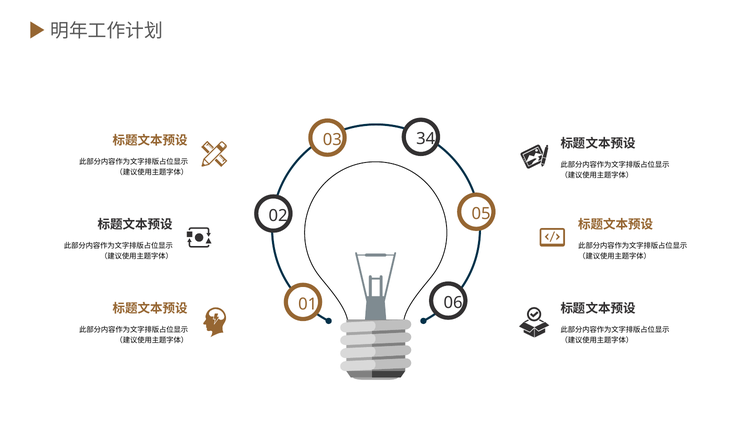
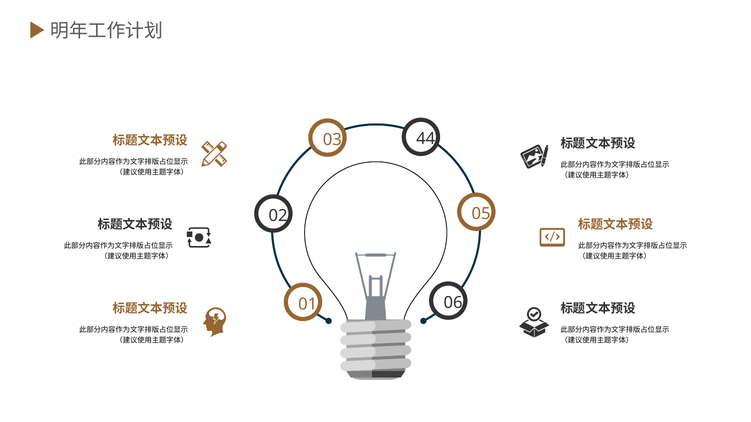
34: 34 -> 44 (426, 139)
